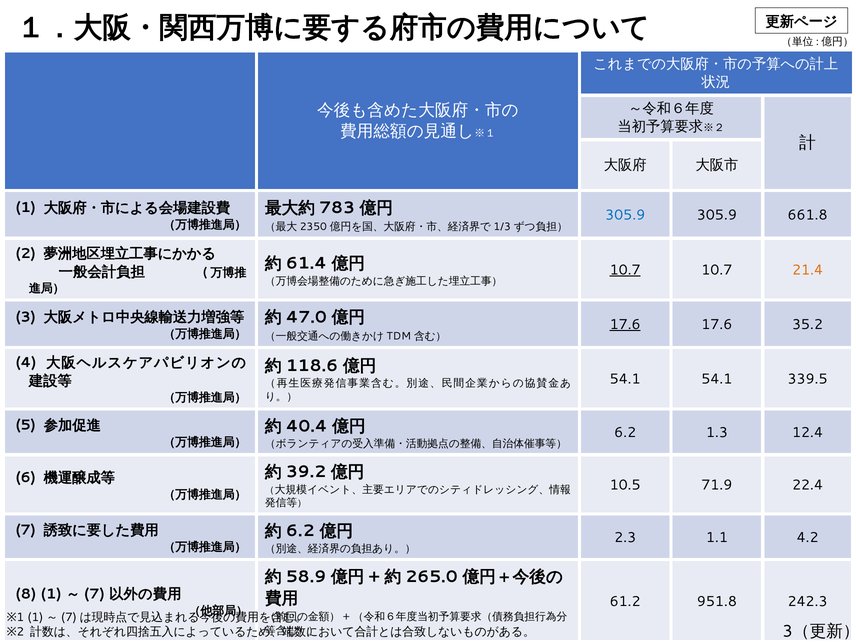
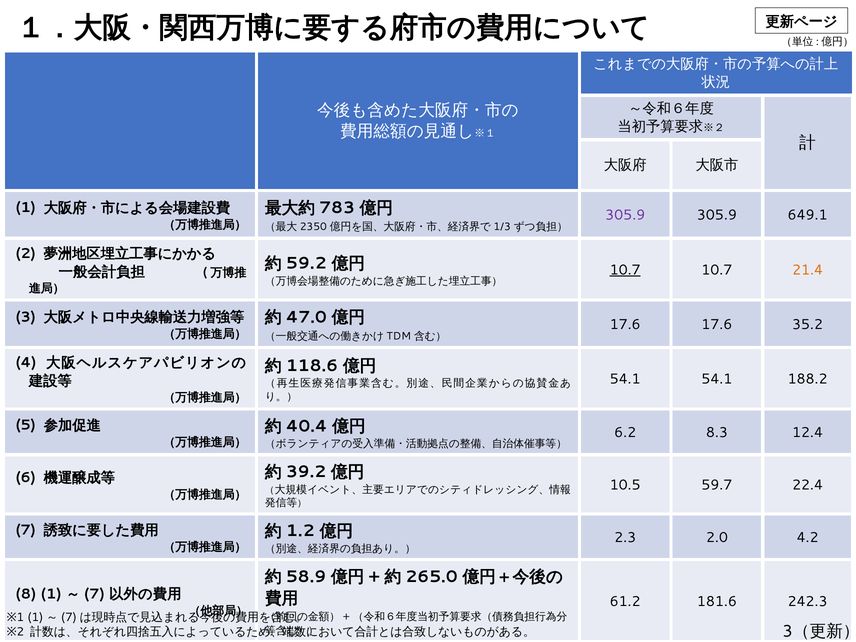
305.9 colour: blue -> purple (625, 215)
661.8: 661.8 -> 649.1 (808, 215)
61.4: 61.4 -> 59.2 (306, 263)
17.6 underline: present -> none (625, 324)
339.5: 339.5 -> 188.2 (808, 379)
1.3: 1.3 -> 8.3 (717, 433)
71.9: 71.9 -> 59.7 (717, 485)
6.2: 6.2 -> 1.2 (300, 531)
1.1: 1.1 -> 2.0 (717, 537)
951.8: 951.8 -> 181.6 (717, 601)
